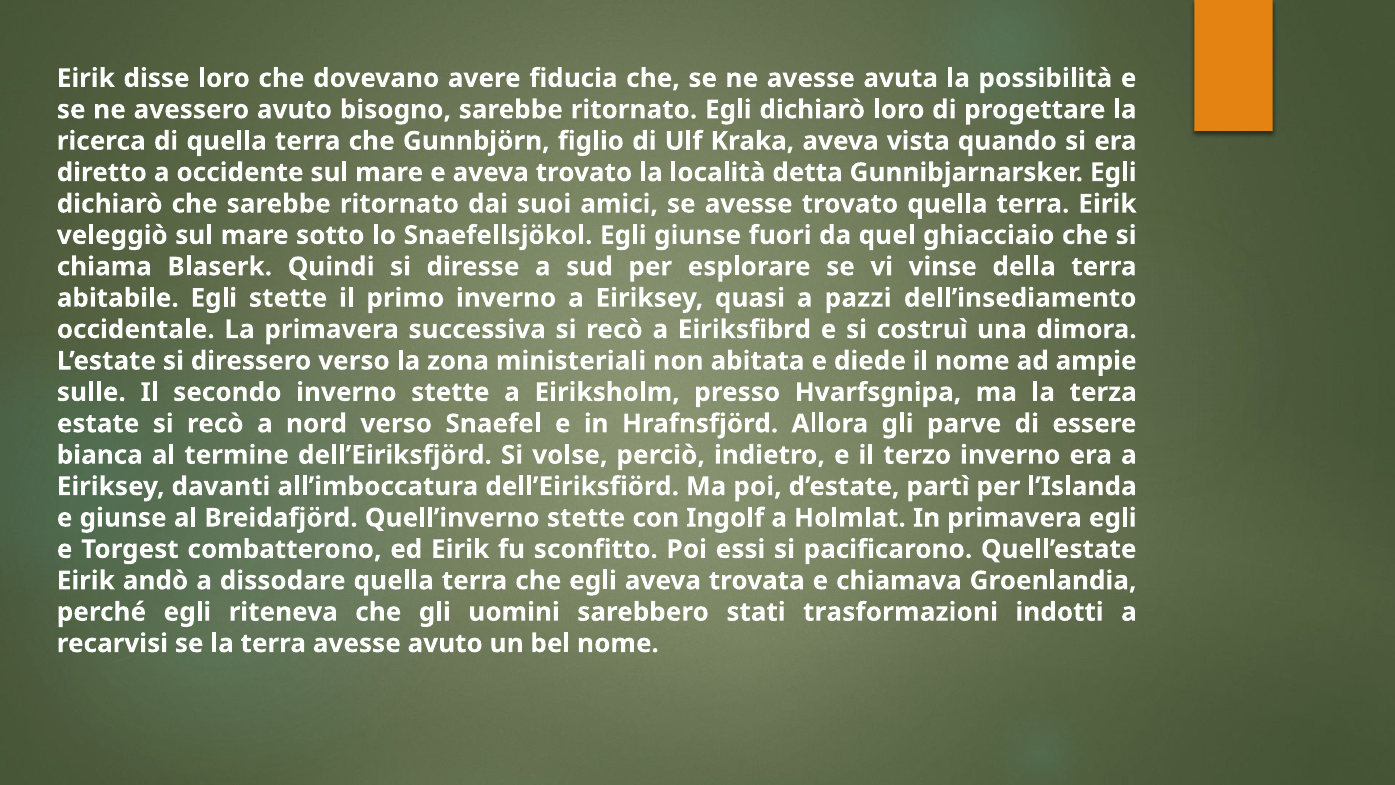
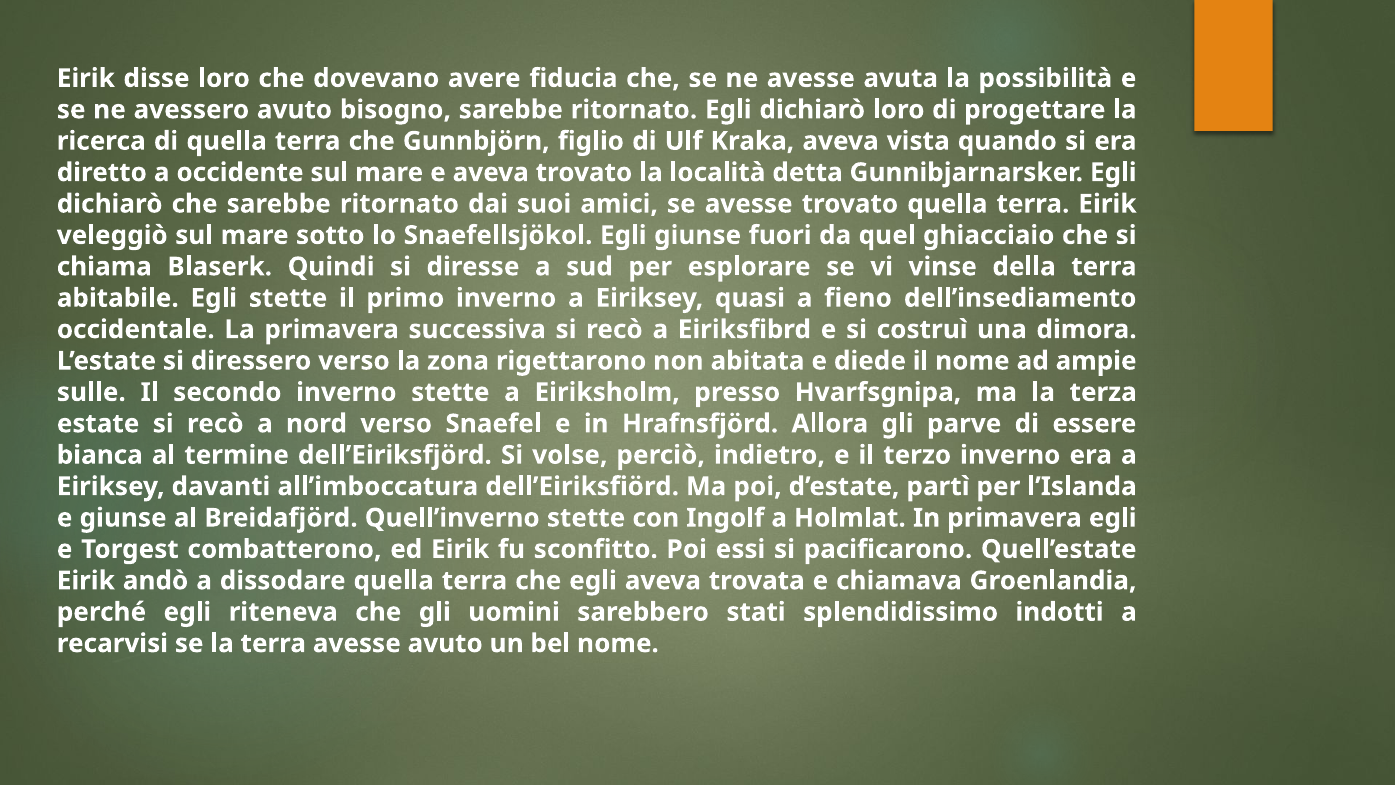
pazzi: pazzi -> fieno (858, 298)
ministeriali: ministeriali -> rigettarono (571, 361)
trasformazioni: trasformazioni -> splendidissimo (901, 612)
